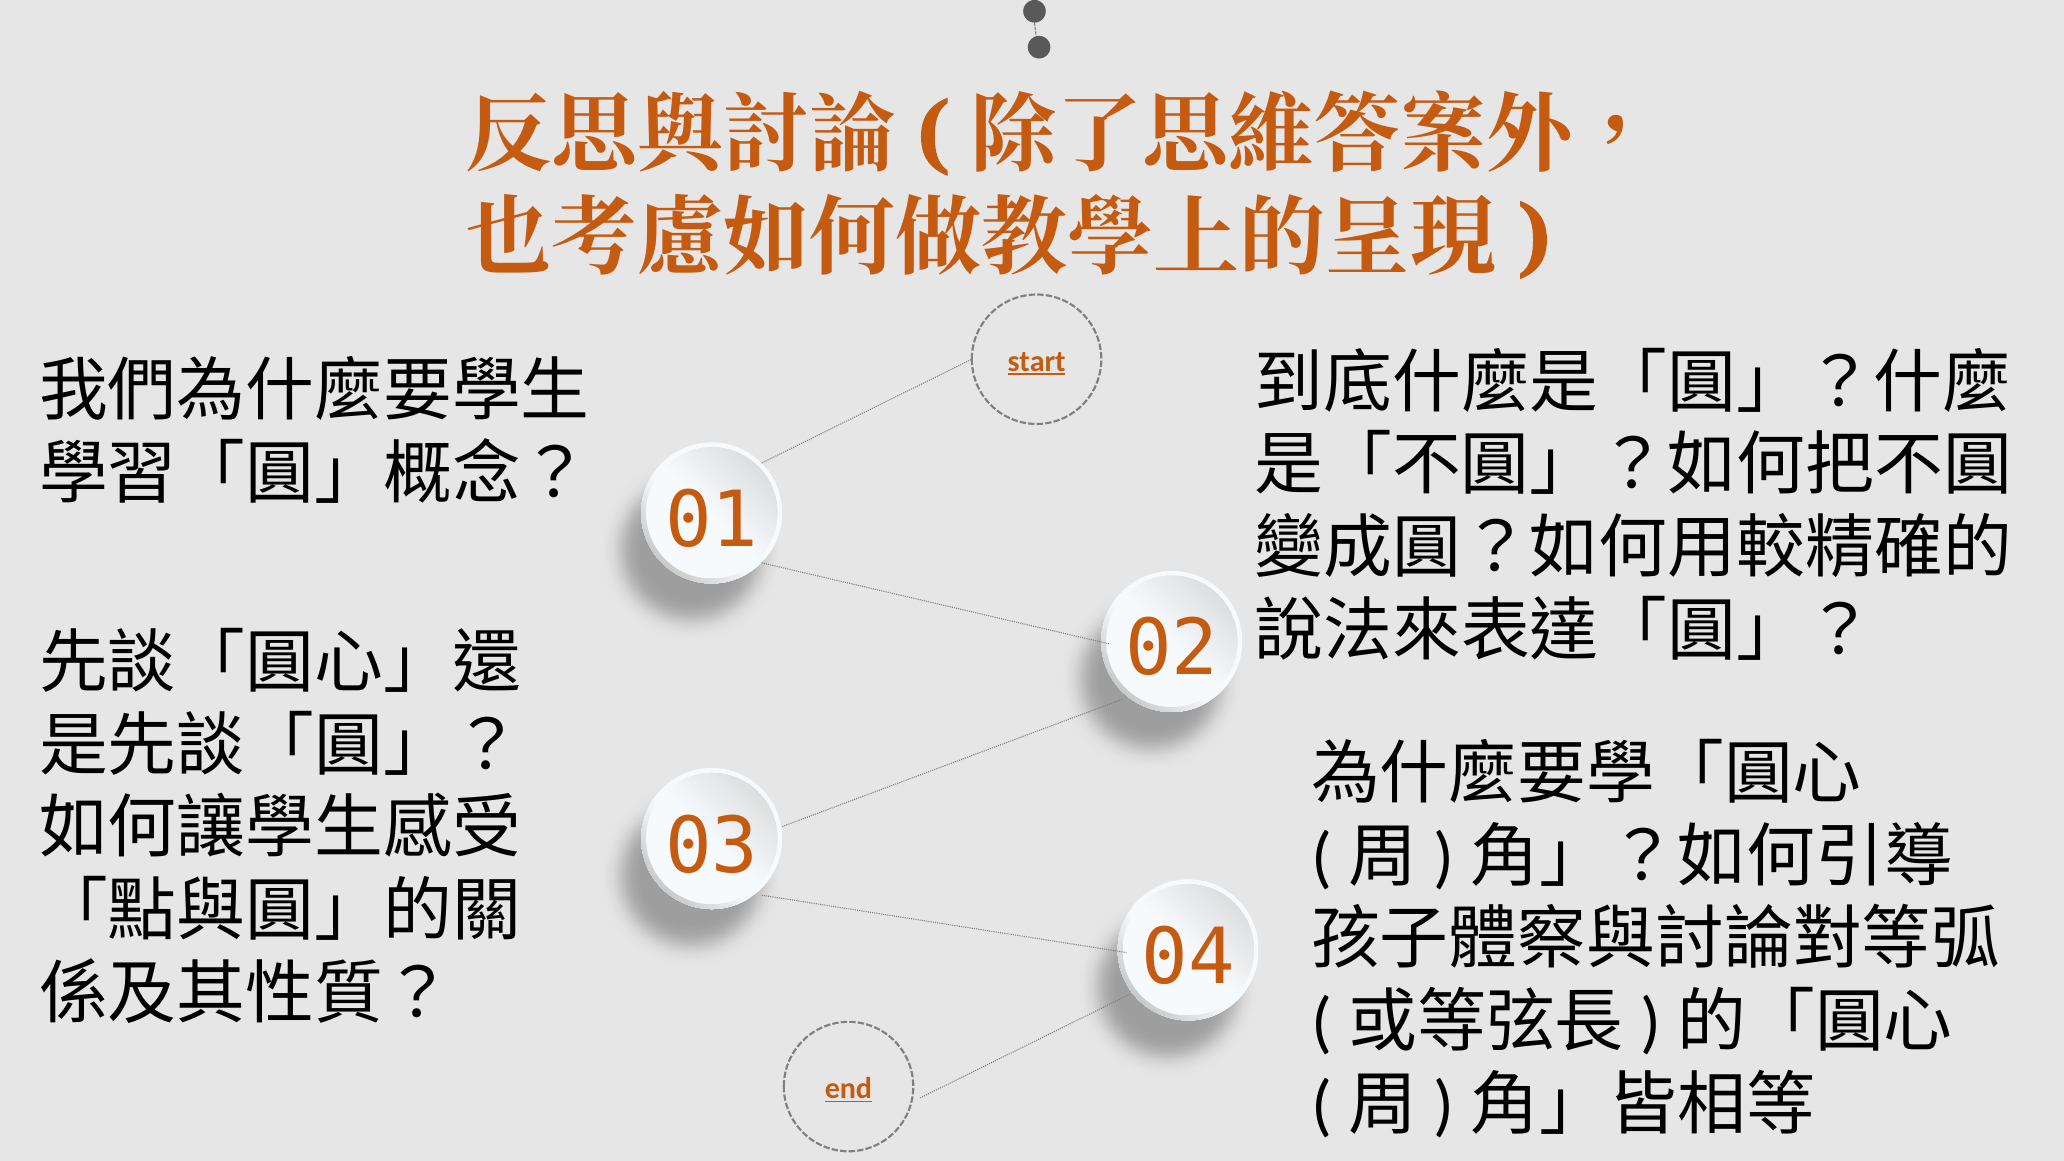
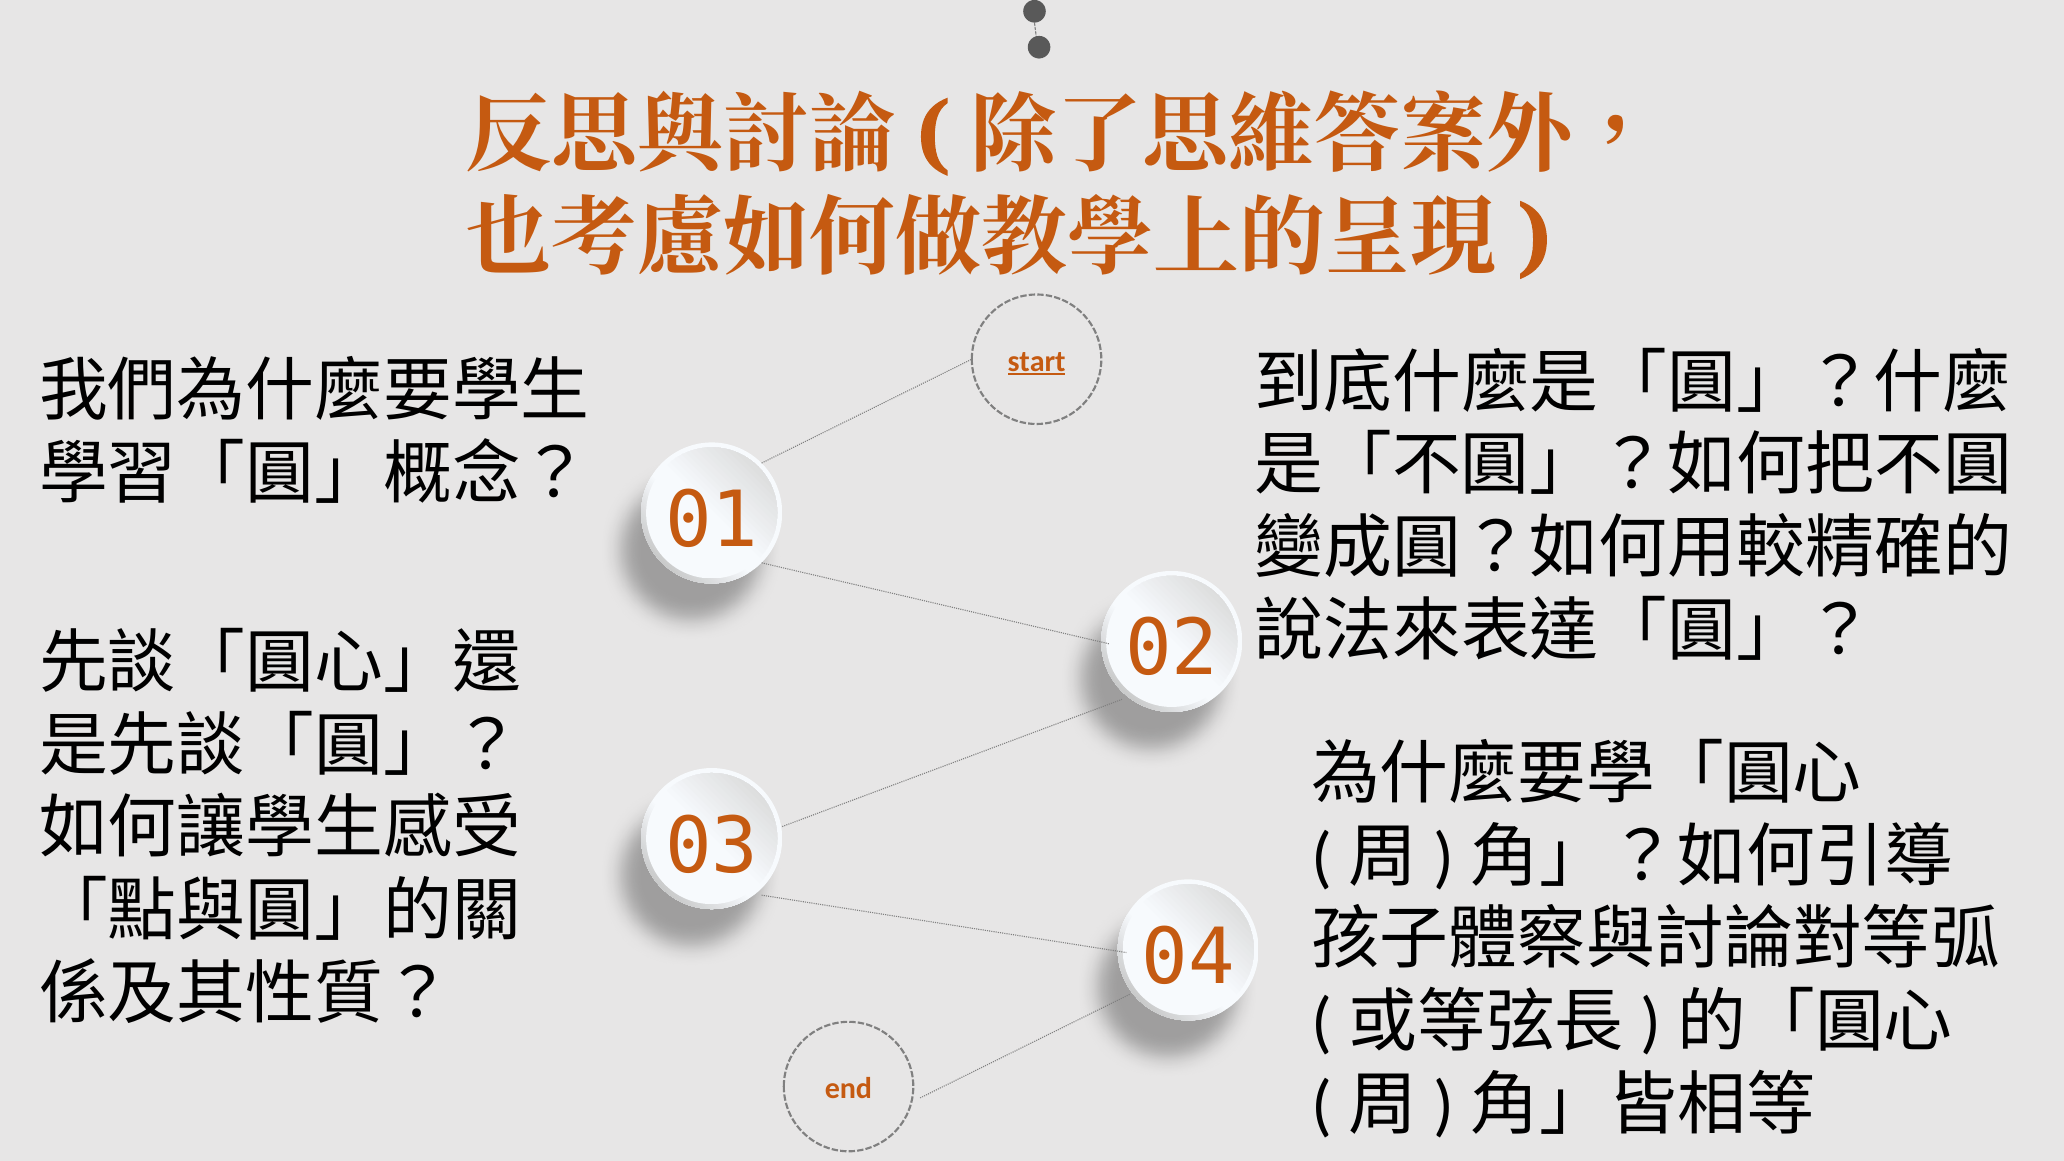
end underline: present -> none (848, 1089)
